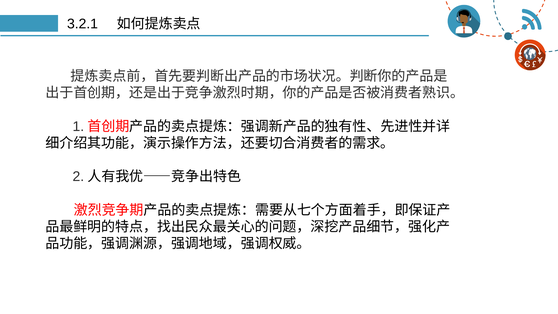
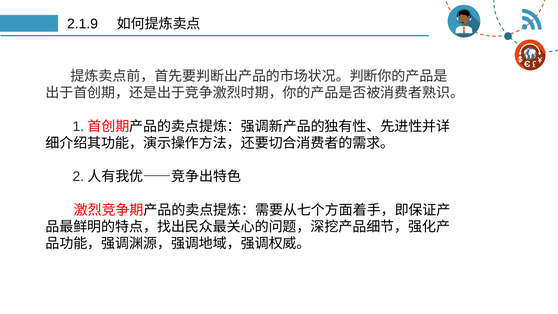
3.2.1: 3.2.1 -> 2.1.9 (82, 24)
